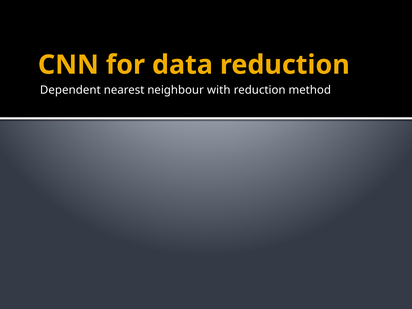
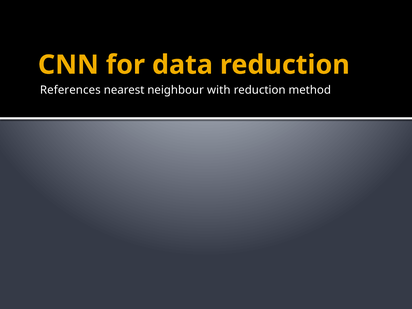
Dependent: Dependent -> References (70, 90)
